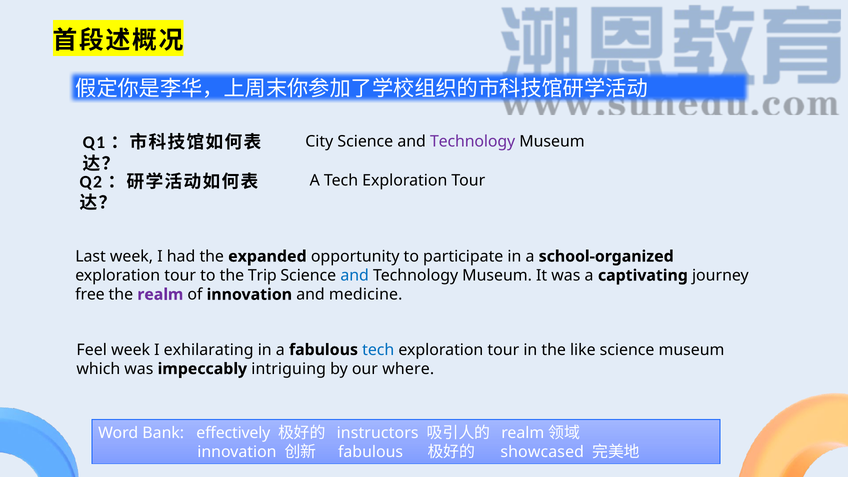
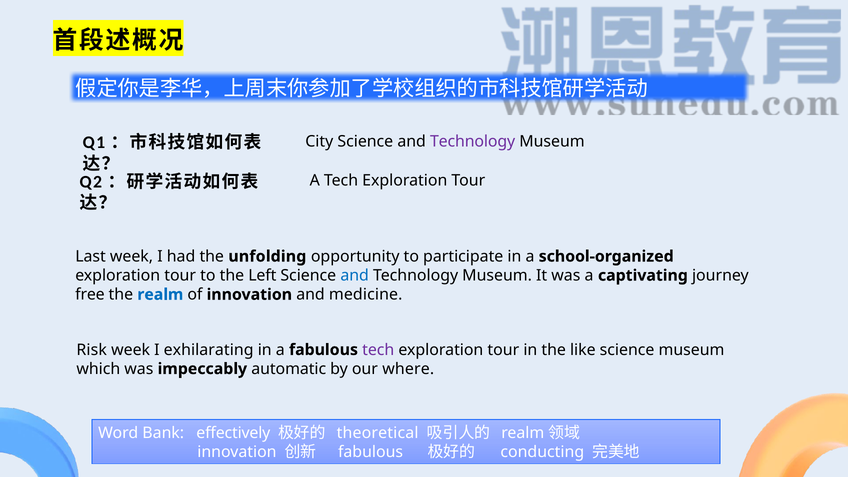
expanded: expanded -> unfolding (267, 256)
Trip: Trip -> Left (262, 275)
realm colour: purple -> blue (160, 295)
Feel: Feel -> Risk (92, 350)
tech colour: blue -> purple (378, 350)
intriguing: intriguing -> automatic (289, 369)
instructors: instructors -> theoretical (378, 433)
showcased: showcased -> conducting (542, 452)
